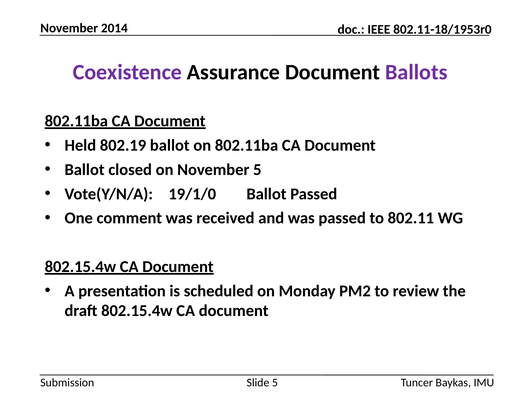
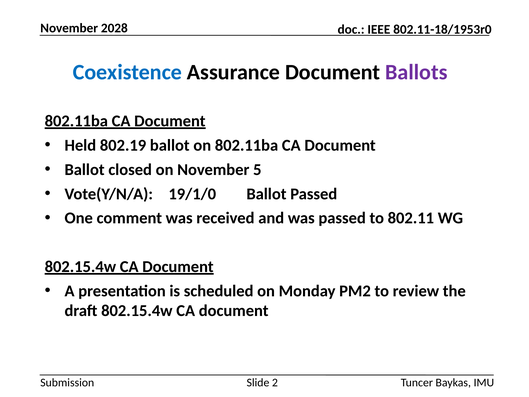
2014: 2014 -> 2028 (114, 28)
Coexistence colour: purple -> blue (127, 72)
Slide 5: 5 -> 2 (275, 382)
